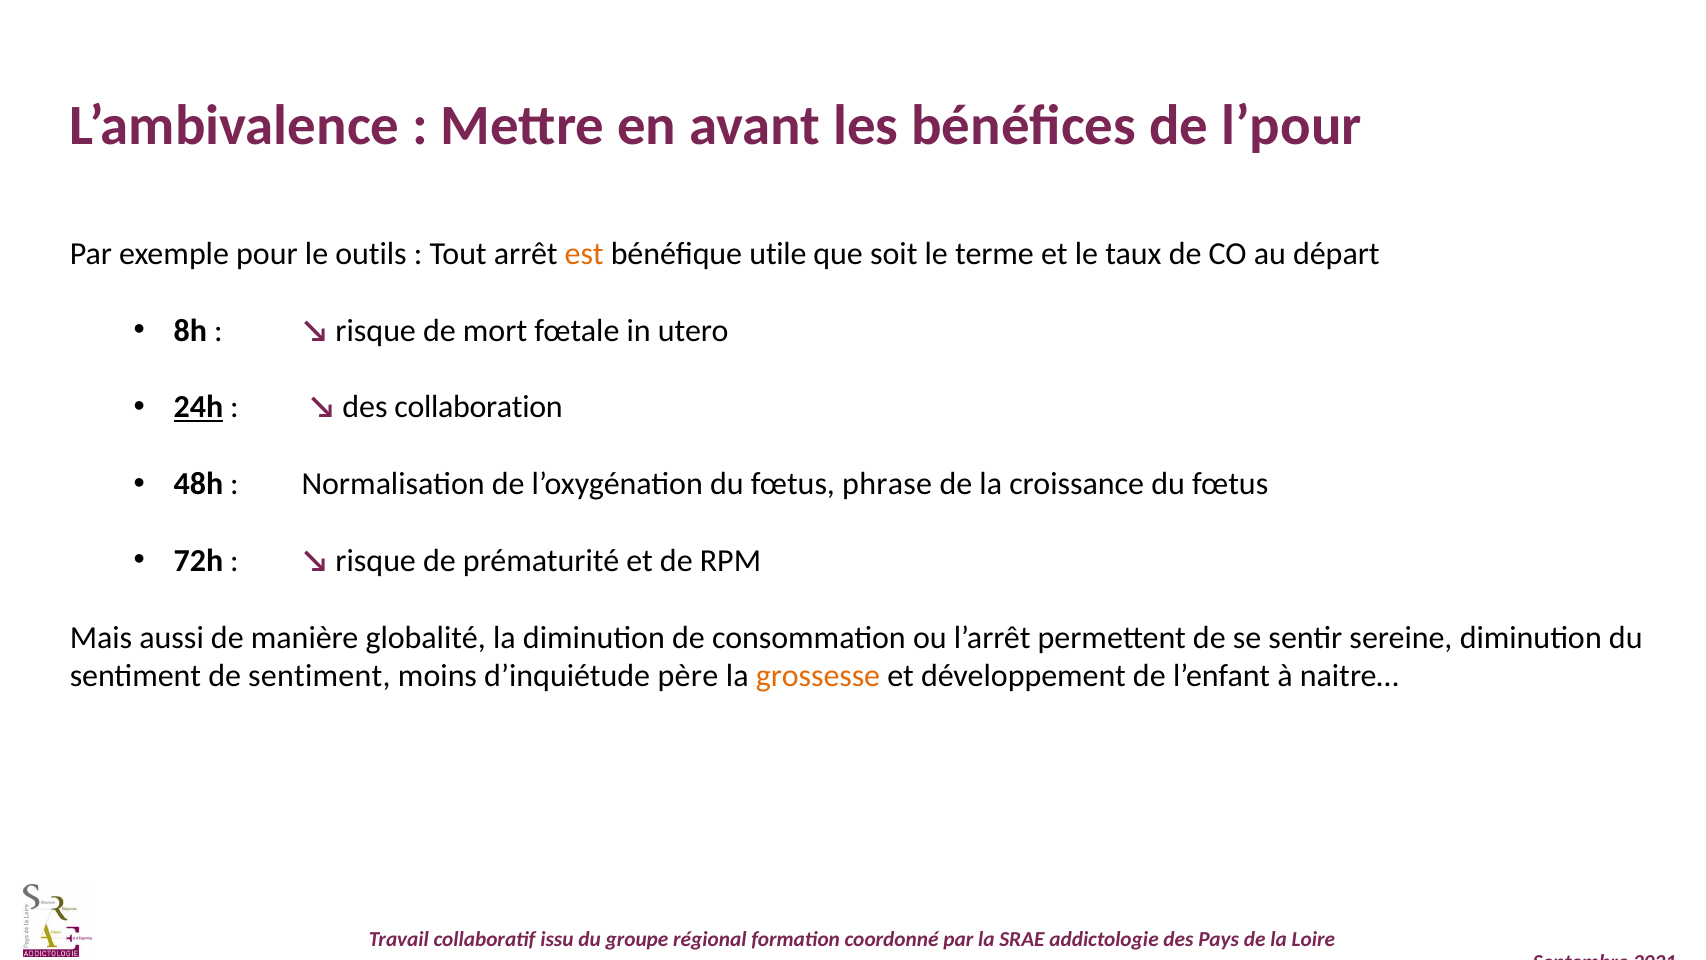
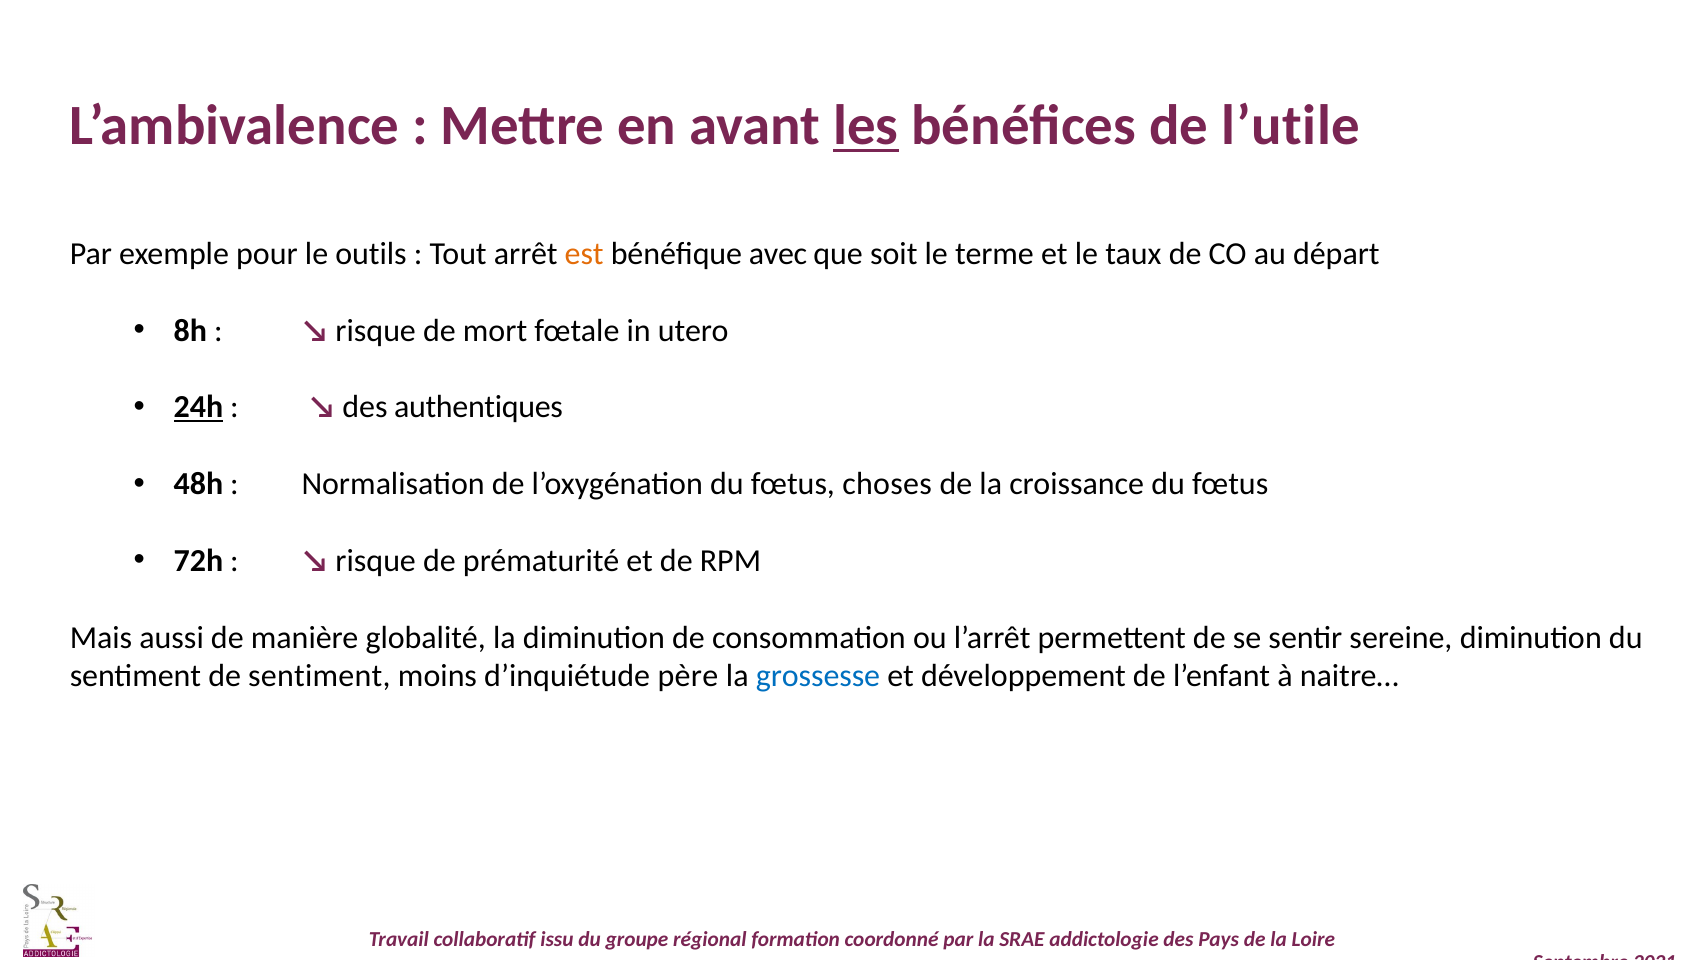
les underline: none -> present (866, 126)
l’pour: l’pour -> l’utile (1291, 126)
utile: utile -> avec (778, 254)
collaboration: collaboration -> authentiques (479, 407)
phrase: phrase -> choses (887, 484)
grossesse colour: orange -> blue (818, 676)
